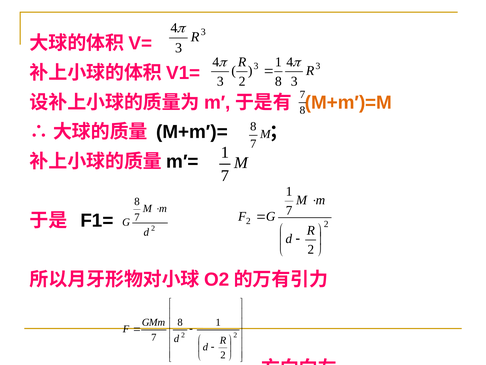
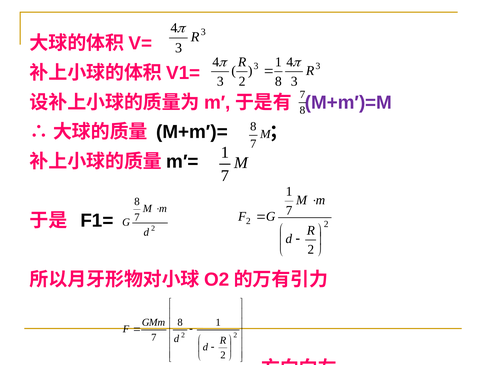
M+m′)=M colour: orange -> purple (348, 102)
